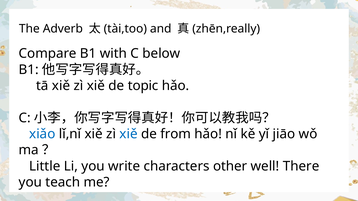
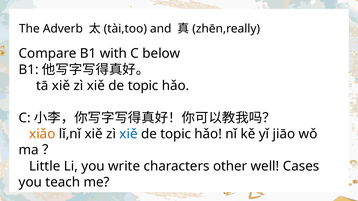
xiǎo colour: blue -> orange (42, 134)
from: from -> topic (176, 134)
There: There -> Cases (301, 166)
